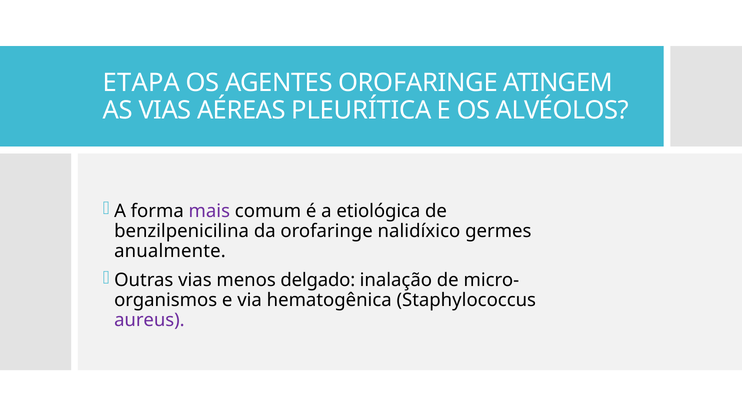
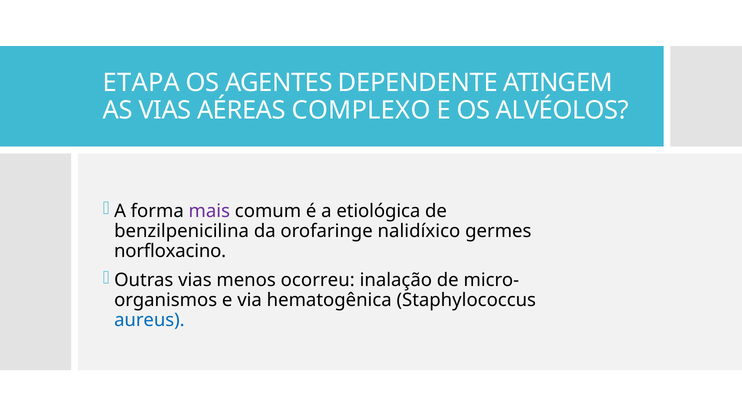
AGENTES OROFARINGE: OROFARINGE -> DEPENDENTE (418, 83)
PLEURÍTICA: PLEURÍTICA -> COMPLEXO (361, 110)
anualmente: anualmente -> norfloxacino (170, 251)
delgado: delgado -> ocorreu (318, 281)
aureus colour: purple -> blue (149, 321)
